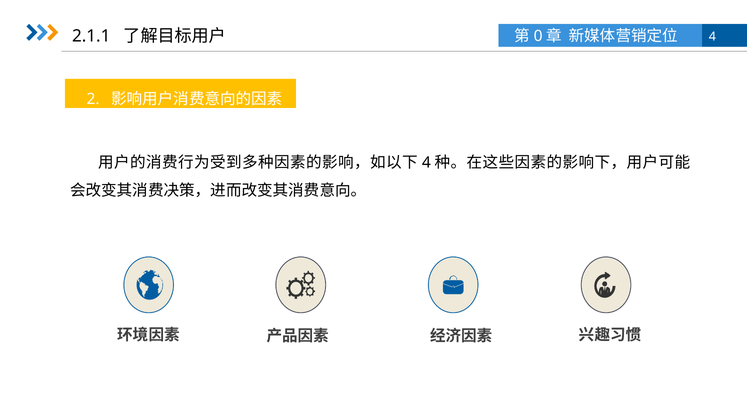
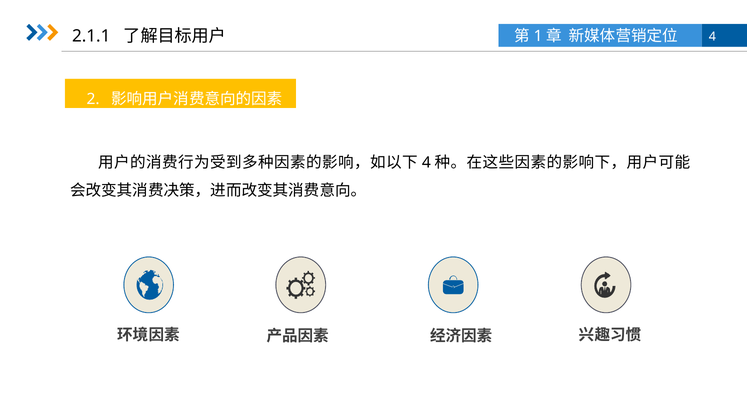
0: 0 -> 1 (538, 36)
